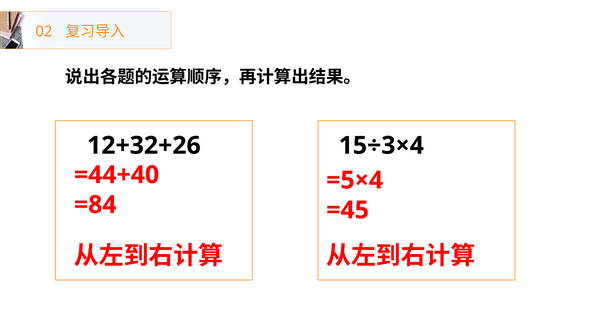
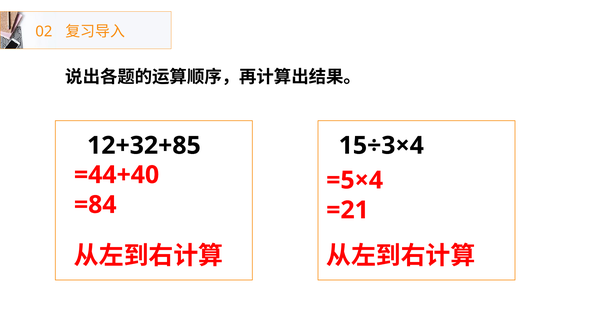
12+32+26: 12+32+26 -> 12+32+85 (144, 145)
=45: =45 -> =21 (348, 210)
